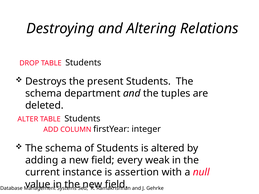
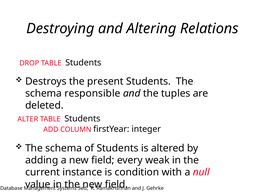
department: department -> responsible (92, 93)
assertion: assertion -> condition (137, 172)
